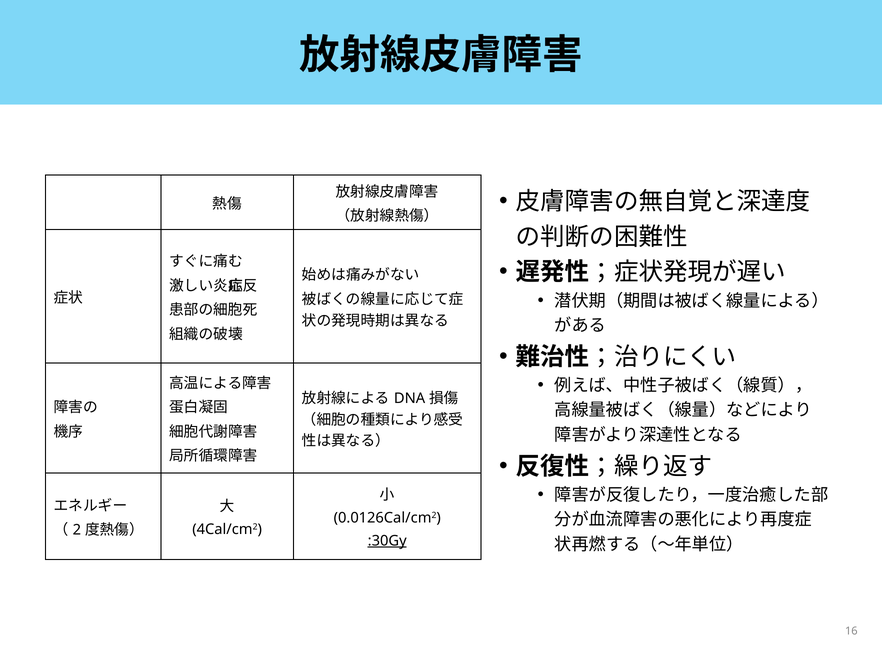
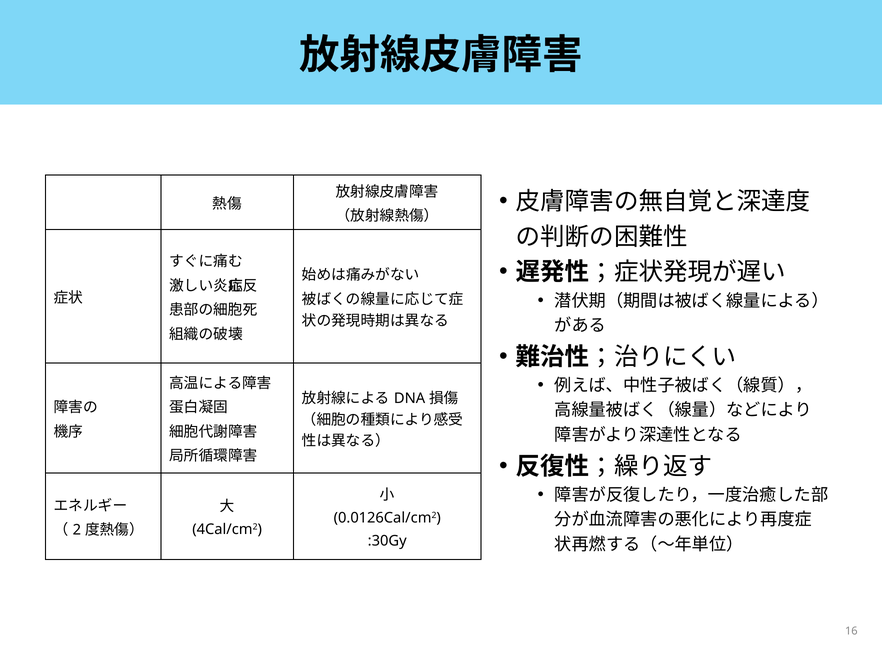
:30Gy underline: present -> none (387, 540)
